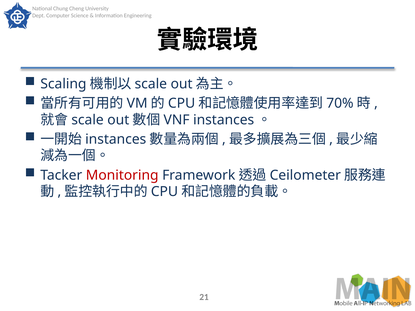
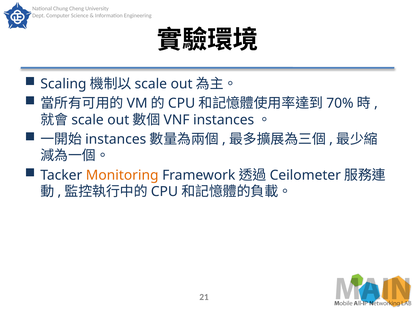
Monitoring colour: red -> orange (122, 175)
